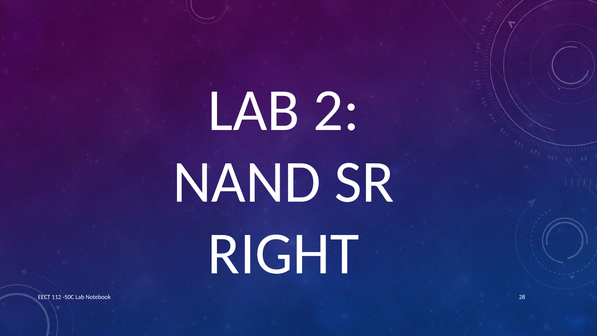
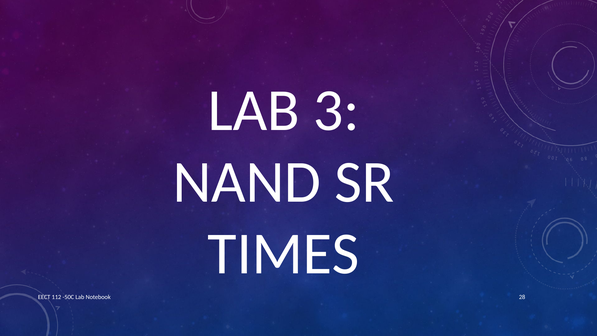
2: 2 -> 3 (336, 110)
RIGHT: RIGHT -> TIMES (284, 254)
